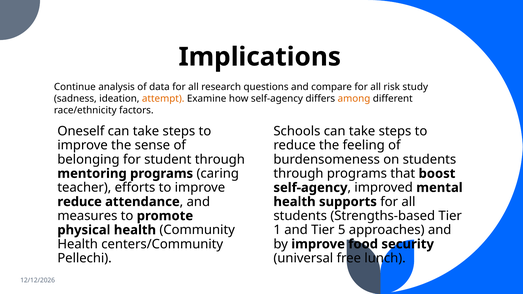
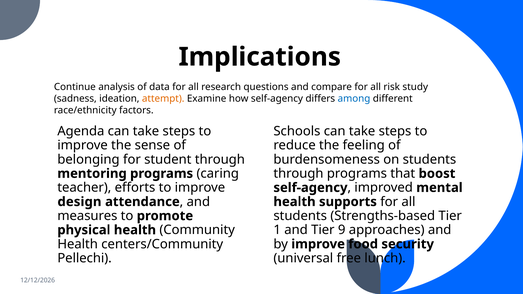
among colour: orange -> blue (354, 99)
Oneself: Oneself -> Agenda (81, 131)
reduce: reduce -> design (79, 202)
5: 5 -> 9 (342, 230)
